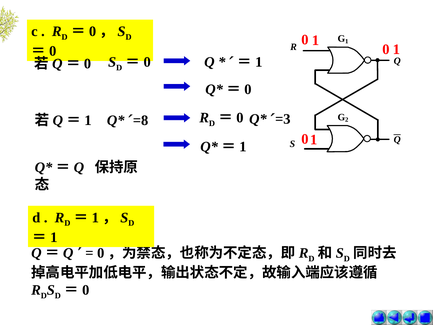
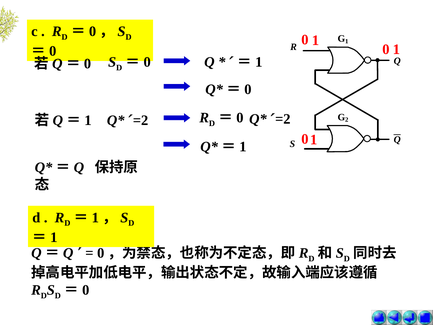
=3: =3 -> =2 (283, 119)
=8: =8 -> =2 (141, 120)
